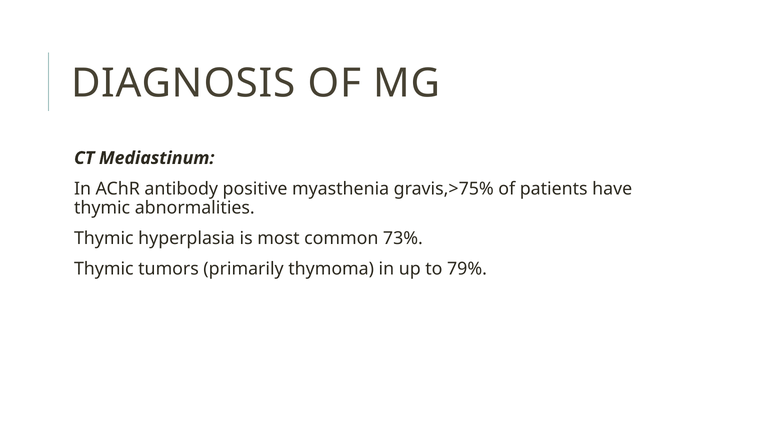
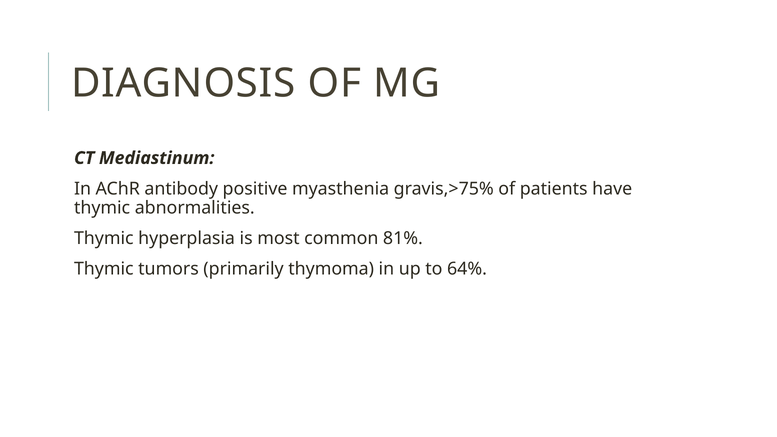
73%: 73% -> 81% (403, 238)
79%: 79% -> 64% (467, 269)
